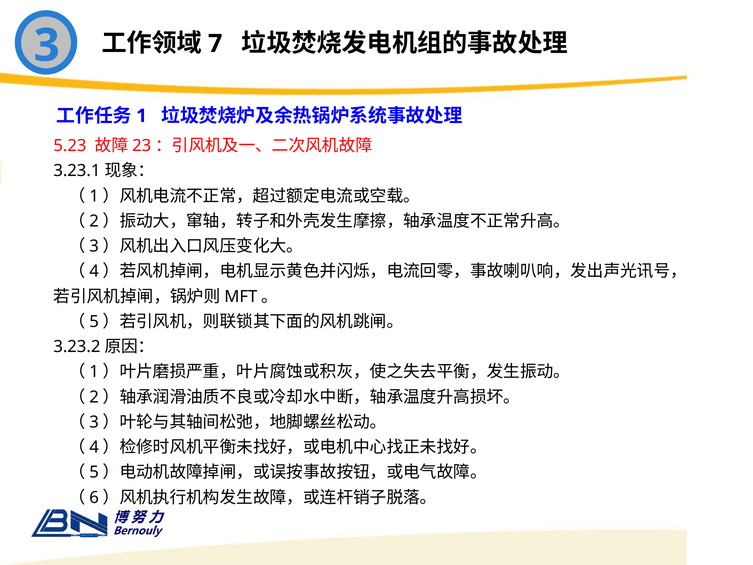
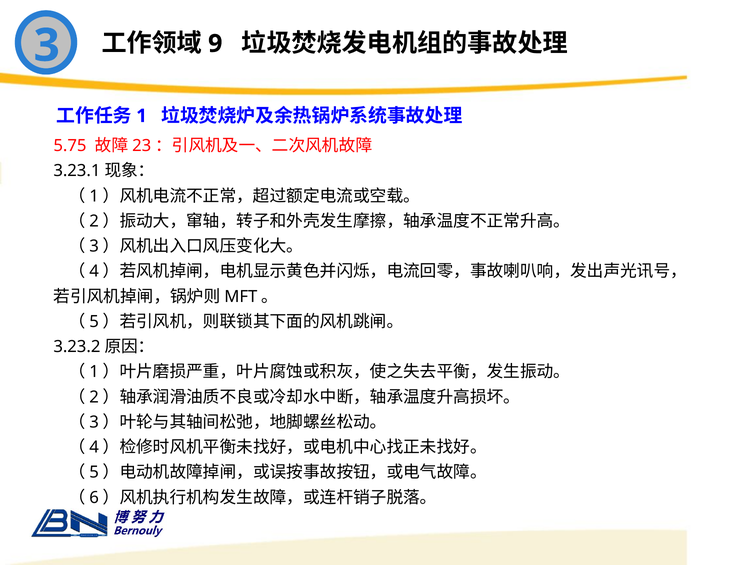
7: 7 -> 9 (215, 44)
5.23: 5.23 -> 5.75 (70, 146)
